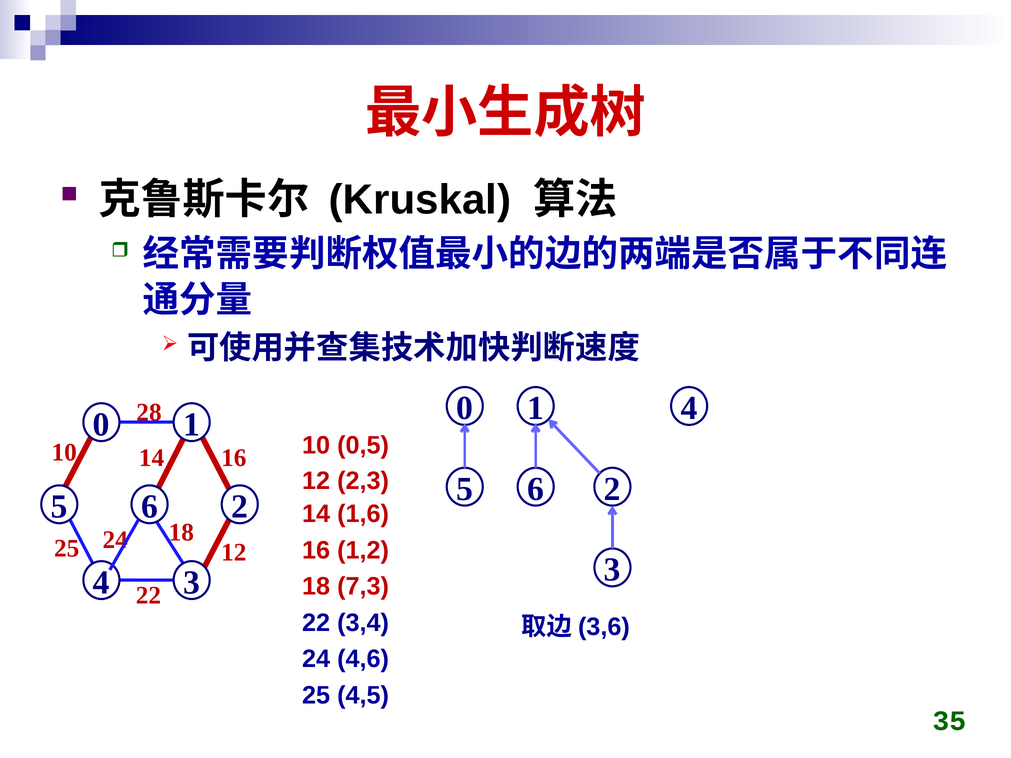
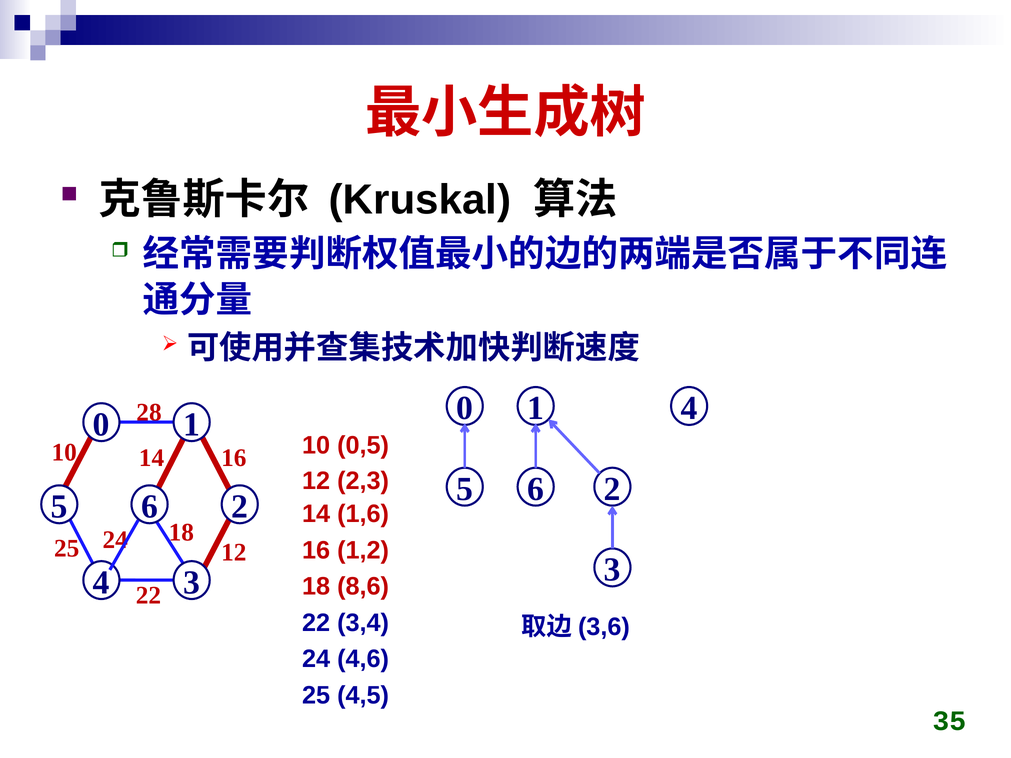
7,3: 7,3 -> 8,6 (363, 587)
